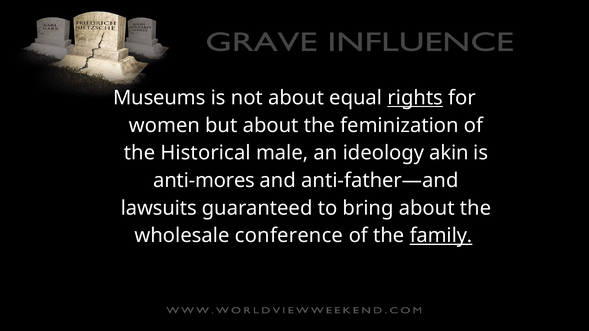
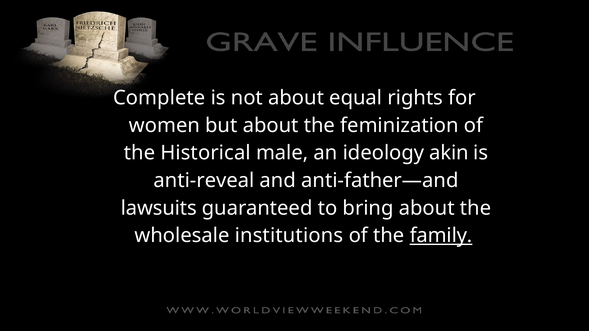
Museums: Museums -> Complete (159, 98)
rights underline: present -> none (415, 98)
anti-mores: anti-mores -> anti-reveal (204, 181)
conference: conference -> institutions (289, 236)
